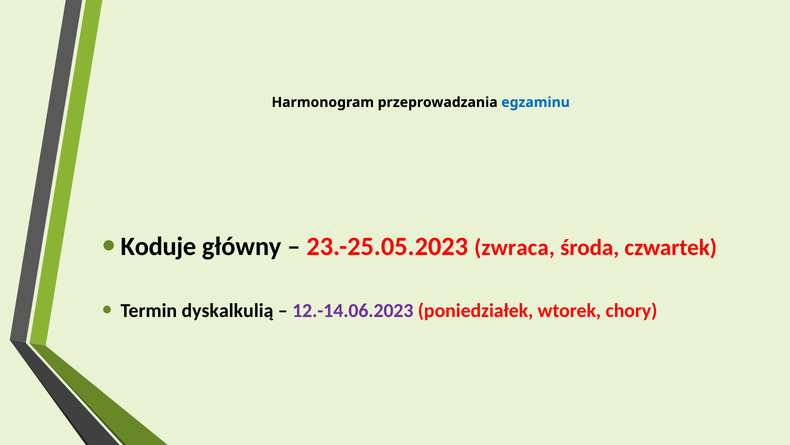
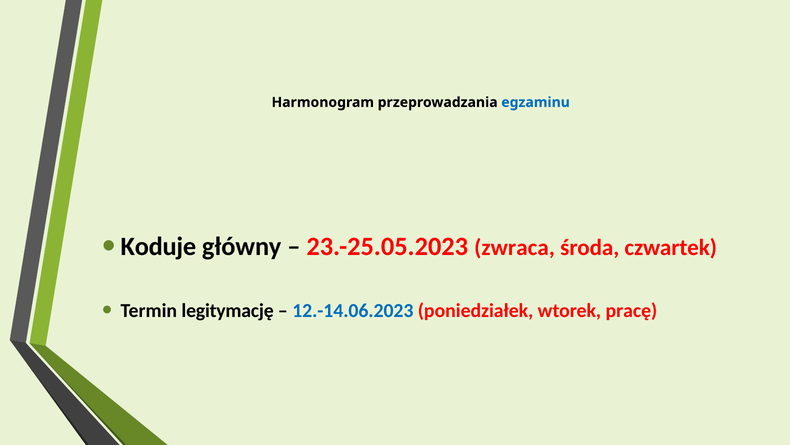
dyskalkulią: dyskalkulią -> legitymację (228, 310)
12.-14.06.2023 colour: purple -> blue (353, 310)
chory: chory -> pracę (631, 310)
